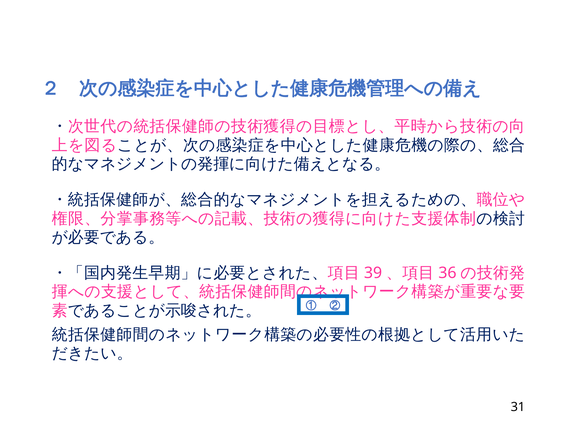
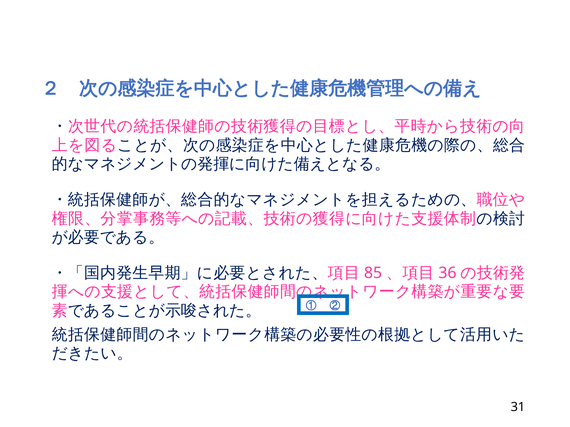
39: 39 -> 85 (373, 273)
